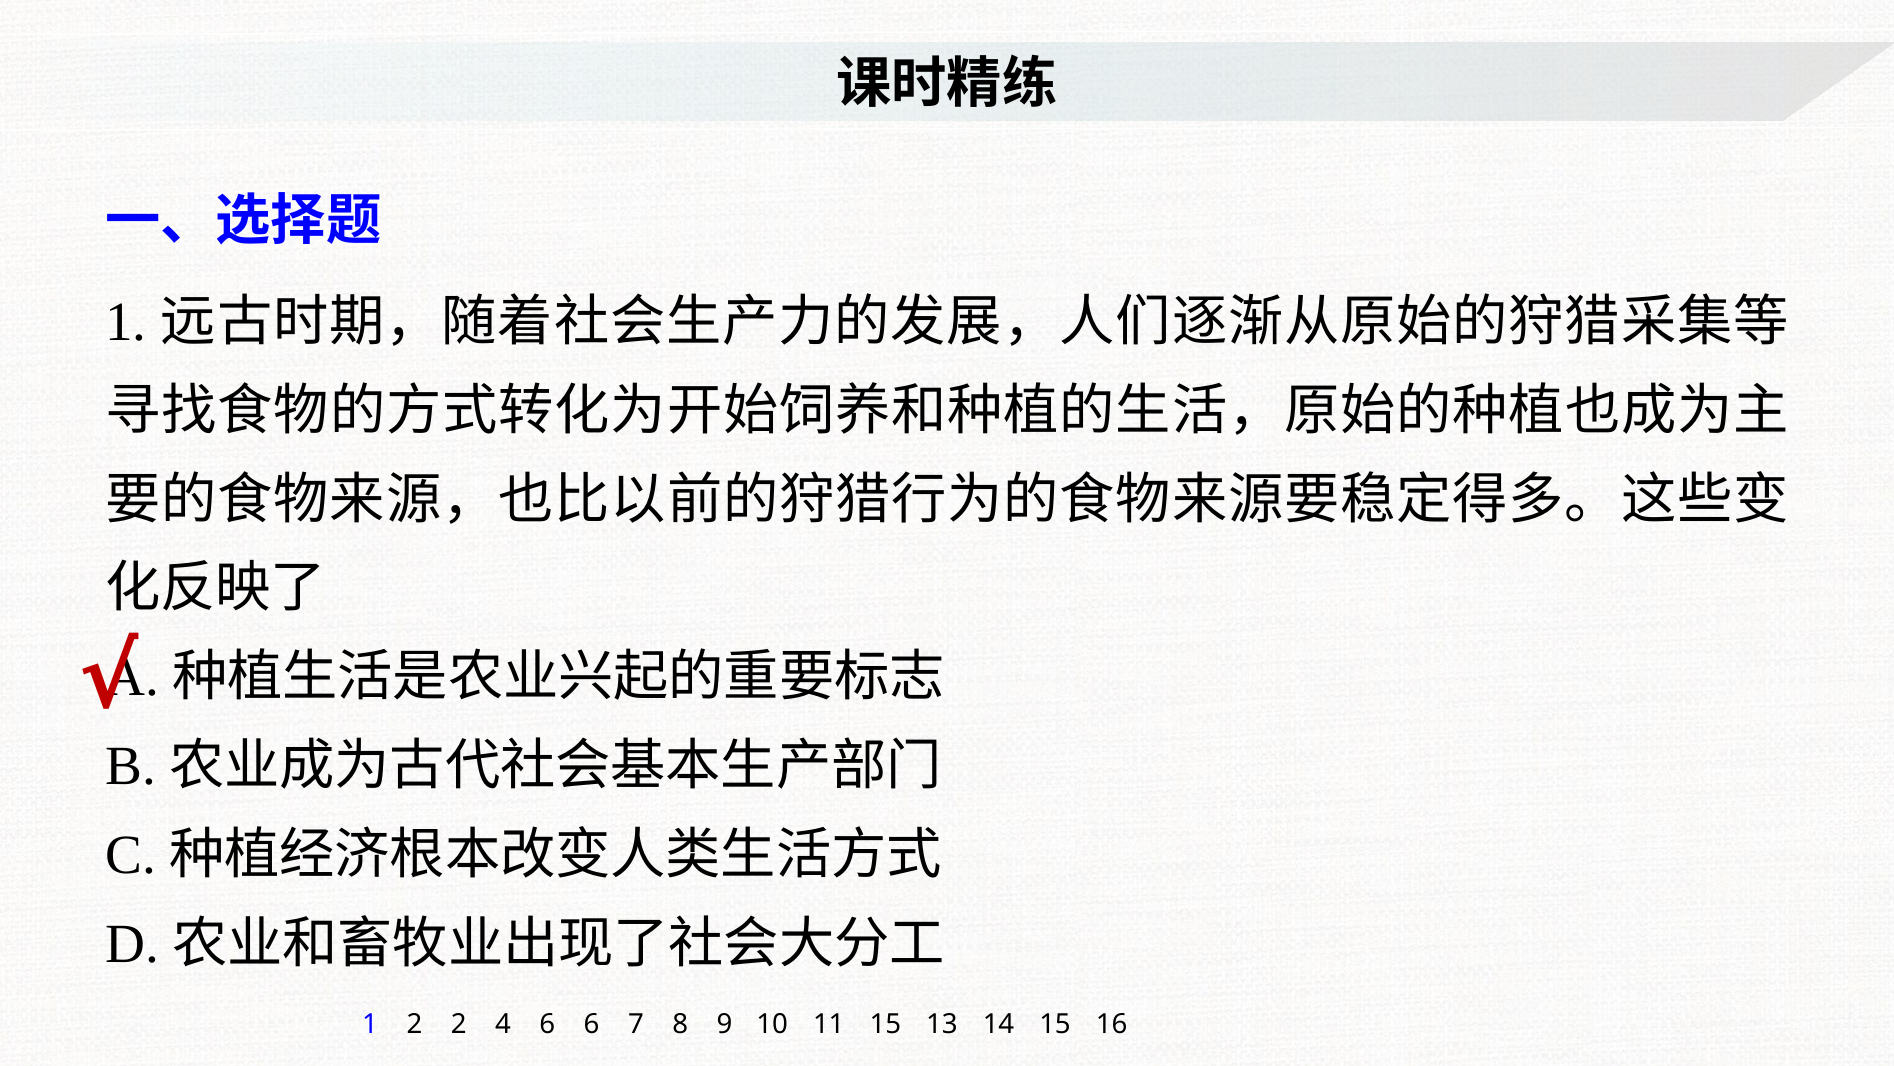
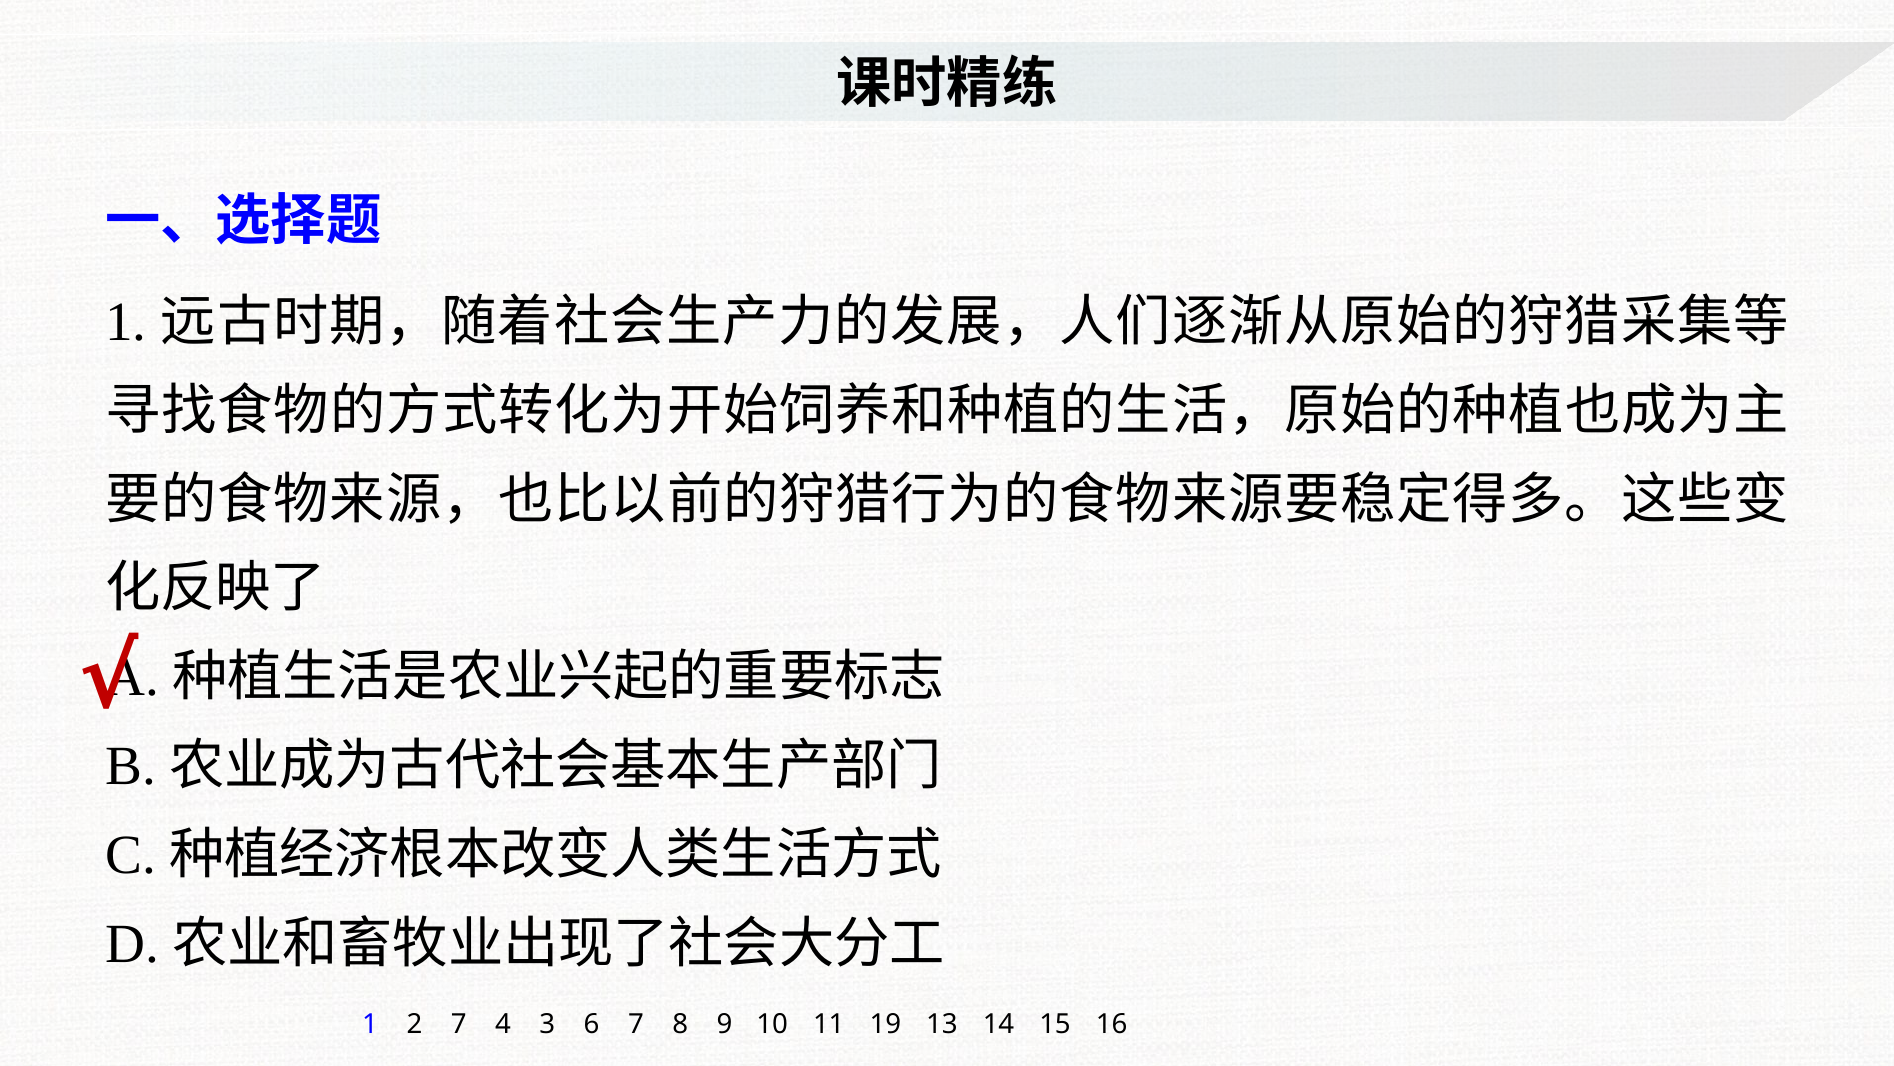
2 2: 2 -> 7 (459, 1024)
4 6: 6 -> 3 (547, 1024)
11 15: 15 -> 19 (885, 1024)
